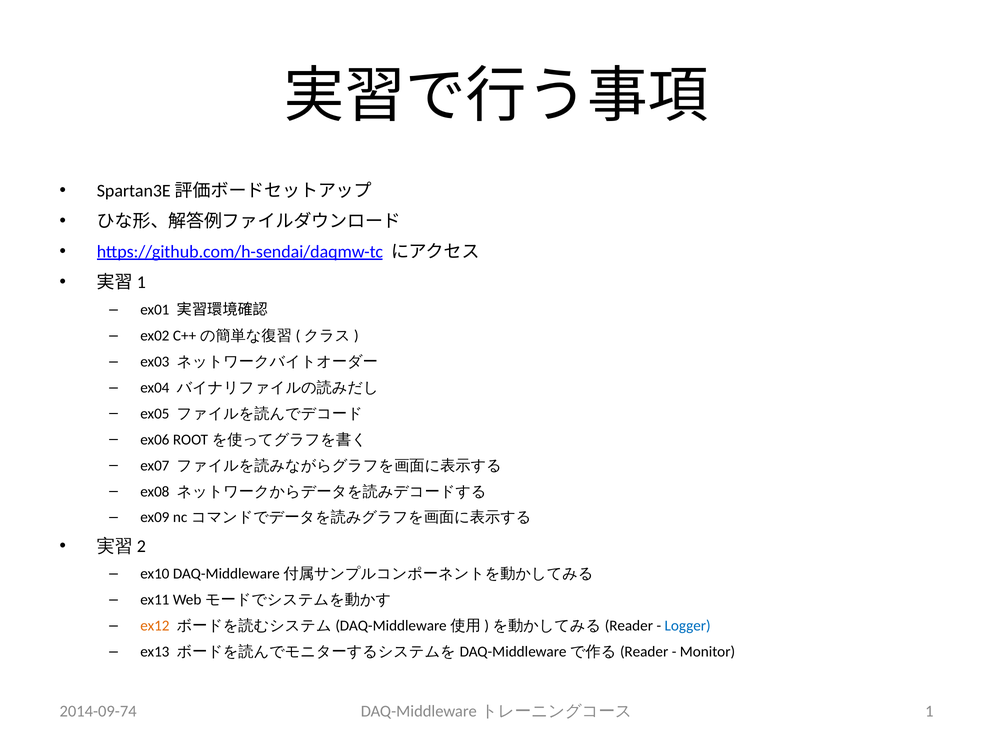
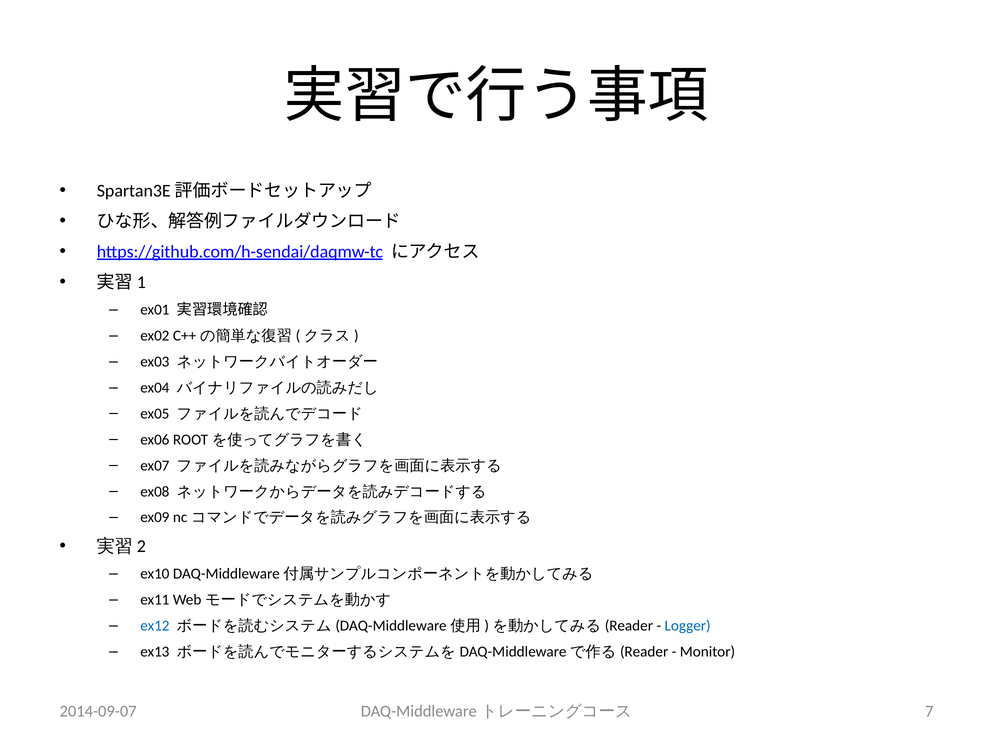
ex12 colour: orange -> blue (155, 626)
2014-09-74: 2014-09-74 -> 2014-09-07 (98, 711)
1: 1 -> 7 (929, 711)
